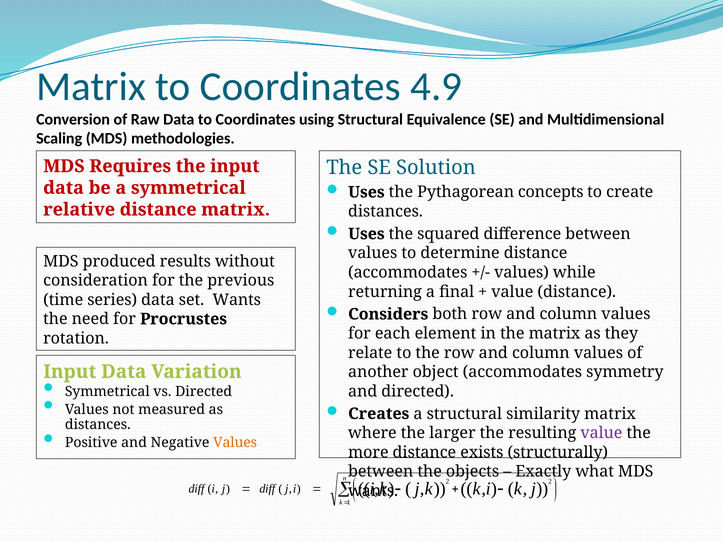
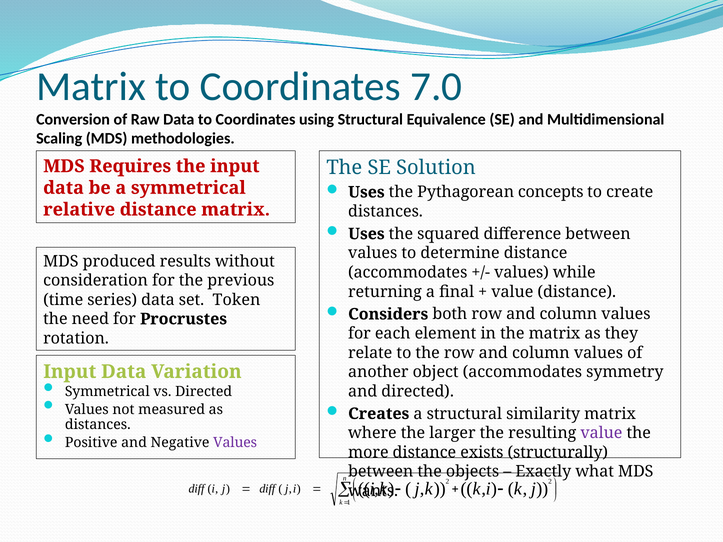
4.9: 4.9 -> 7.0 (436, 87)
set Wants: Wants -> Token (237, 300)
Values colour: orange -> purple (235, 443)
